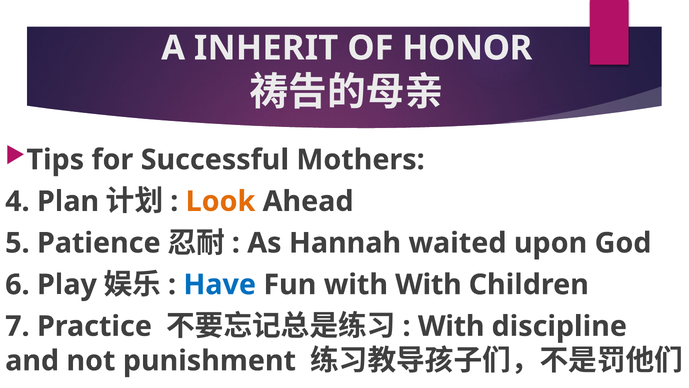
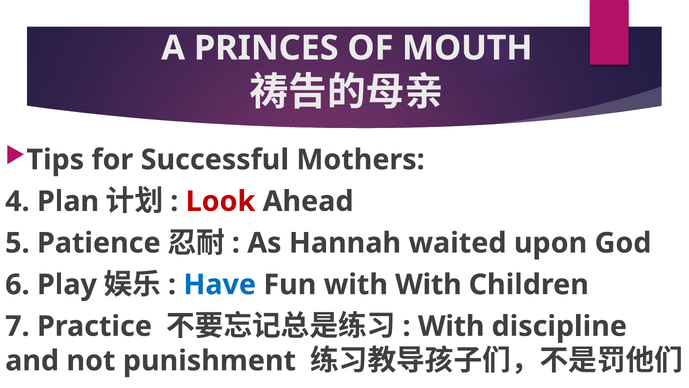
INHERIT: INHERIT -> PRINCES (266, 48)
HONOR: HONOR -> MOUTH (467, 48)
Look colour: orange -> red (220, 201)
